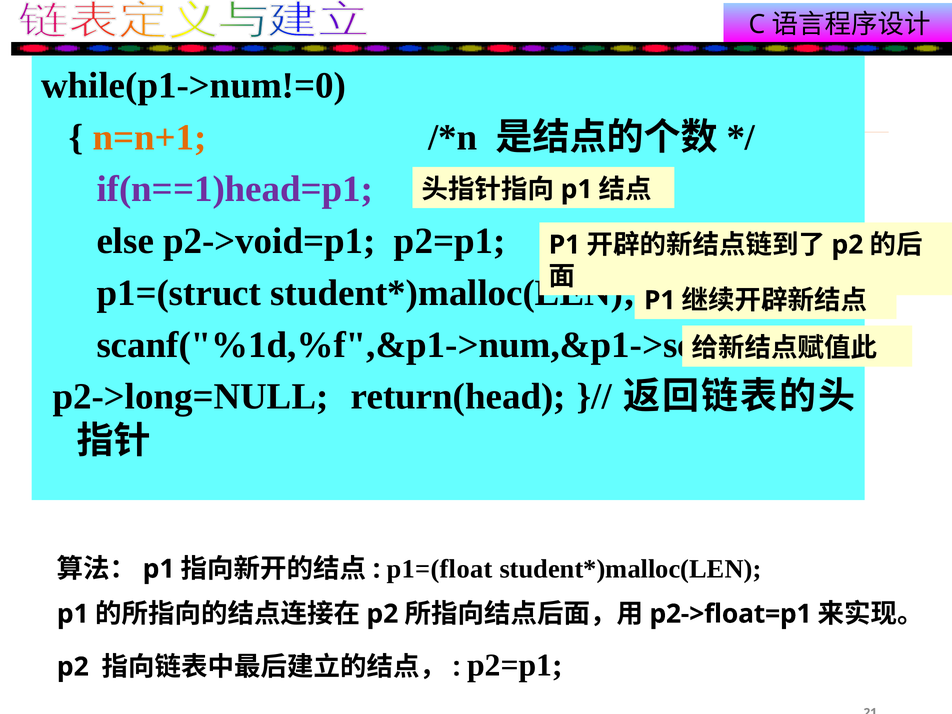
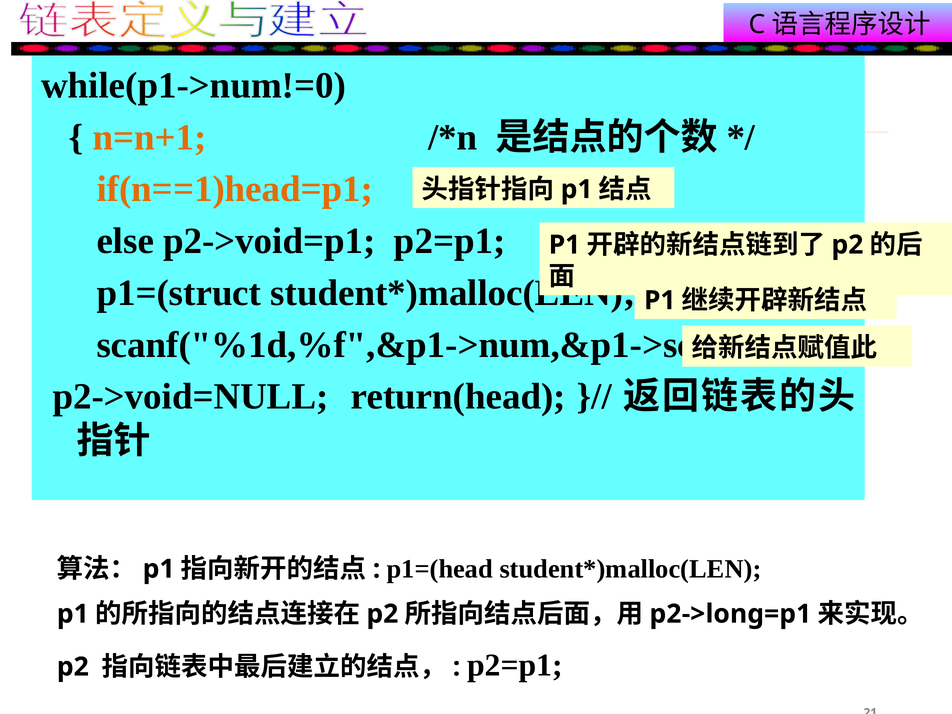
if(n==1)head=p1 colour: purple -> orange (235, 189)
p2->long=NULL: p2->long=NULL -> p2->void=NULL (191, 397)
p1=(float: p1=(float -> p1=(head (440, 569)
p2->float=p1: p2->float=p1 -> p2->long=p1 (730, 614)
